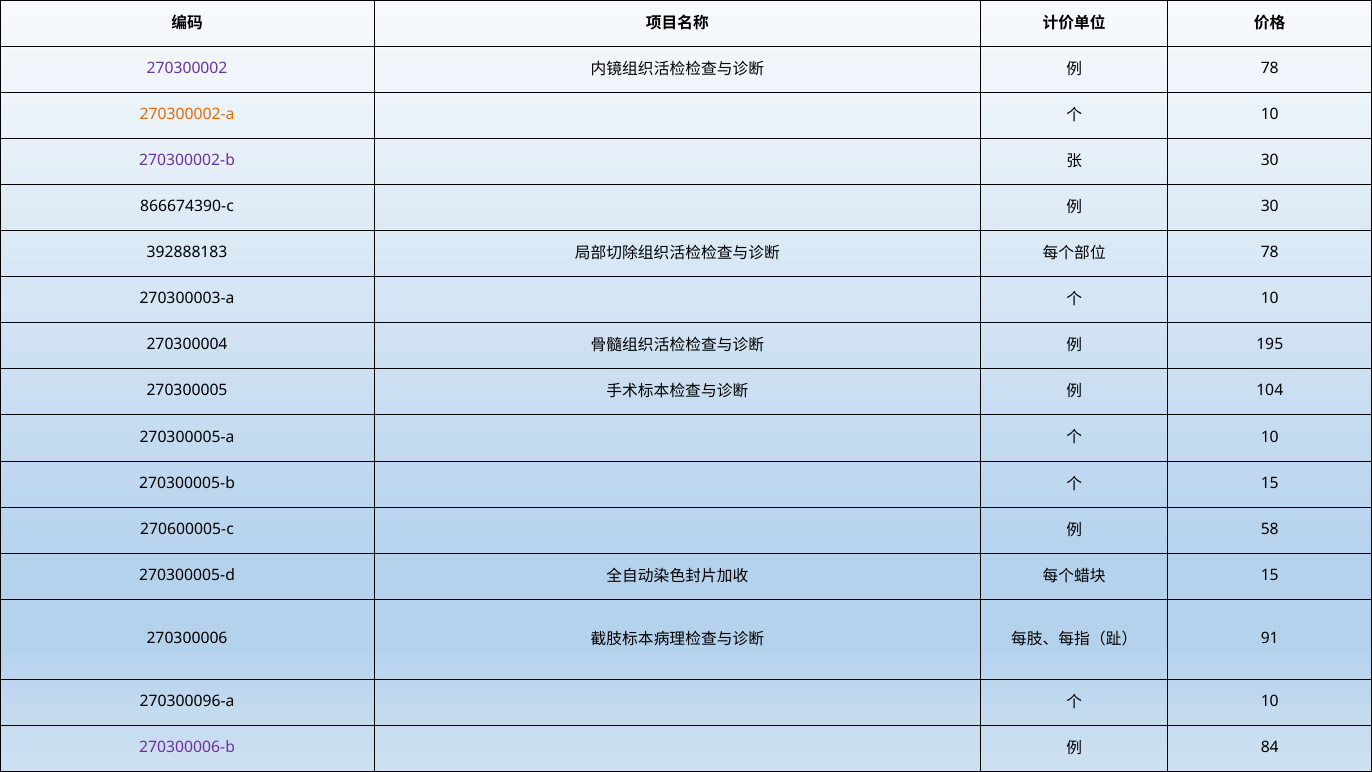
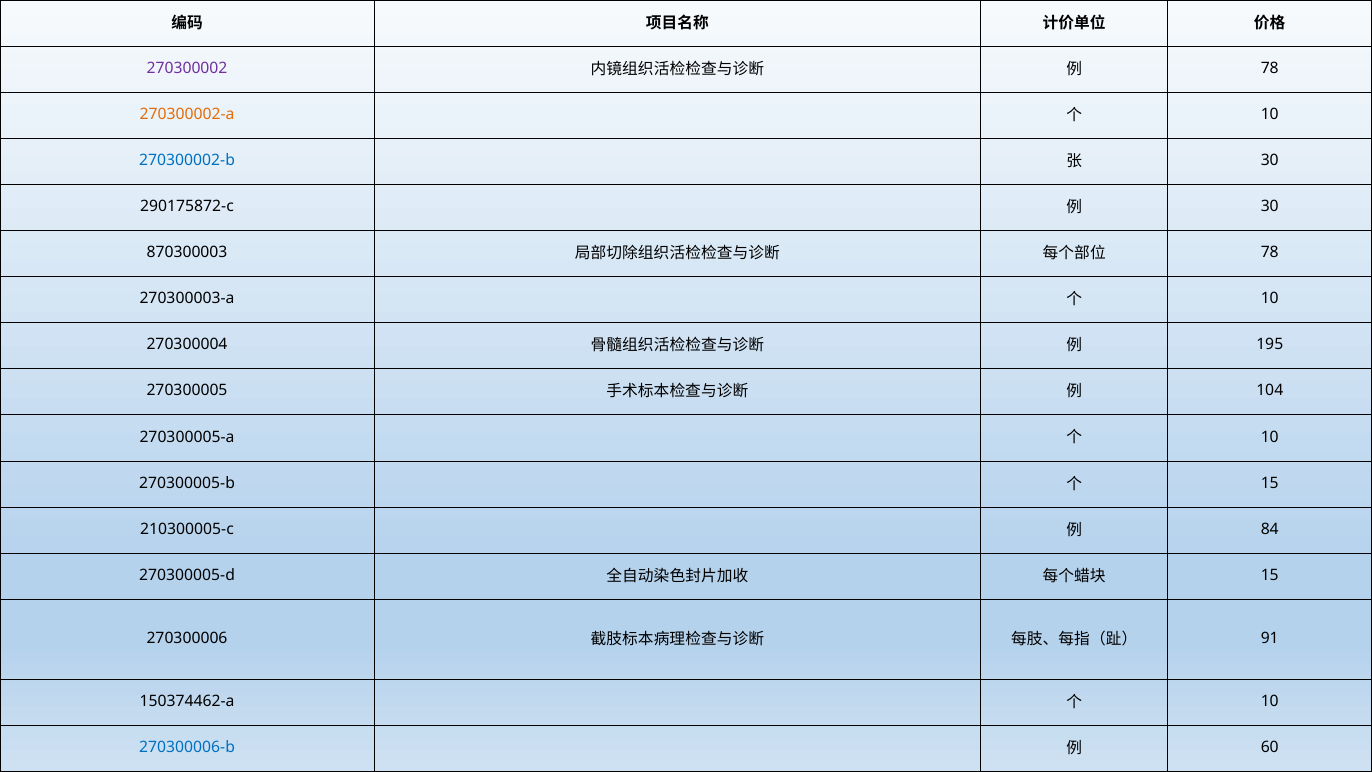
270300002-b colour: purple -> blue (187, 160)
866674390-c: 866674390-c -> 290175872-c (187, 206)
392888183: 392888183 -> 870300003 (187, 252)
270600005-c: 270600005-c -> 210300005-c (187, 529)
58: 58 -> 84 (1270, 529)
270300096-a: 270300096-a -> 150374462-a (187, 701)
270300006-b colour: purple -> blue (187, 747)
84: 84 -> 60 (1270, 747)
